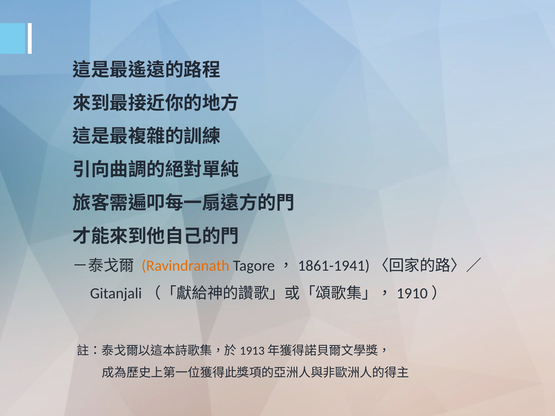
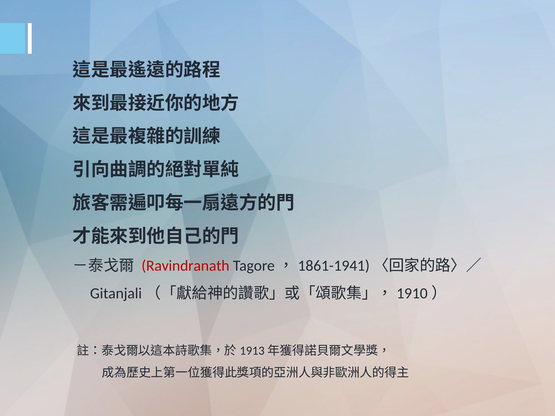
Ravindranath colour: orange -> red (185, 266)
